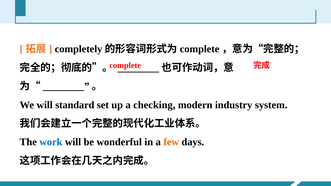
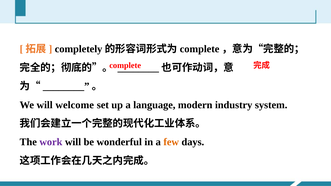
standard: standard -> welcome (75, 105)
checking: checking -> language (154, 105)
work colour: blue -> purple (51, 142)
